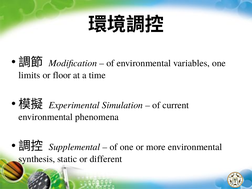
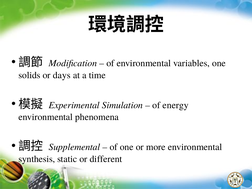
limits: limits -> solids (29, 75)
floor: floor -> days (62, 75)
current: current -> energy (176, 105)
